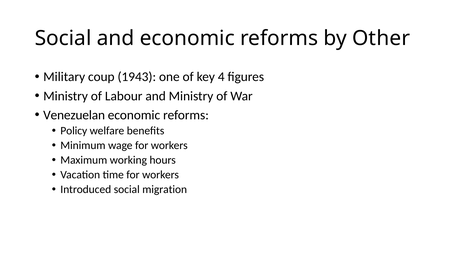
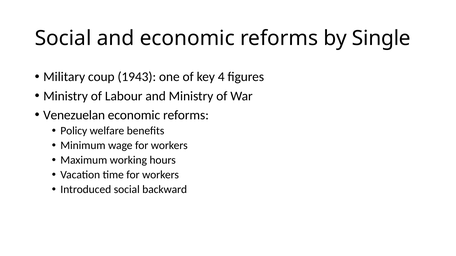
Other: Other -> Single (381, 38)
migration: migration -> backward (165, 190)
